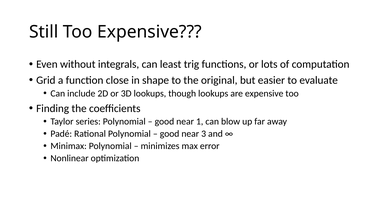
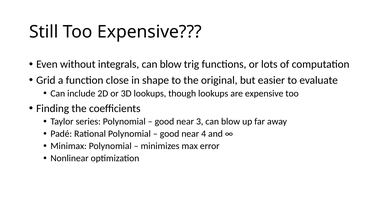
integrals can least: least -> blow (171, 64)
1: 1 -> 3 (200, 122)
3: 3 -> 4 (204, 134)
